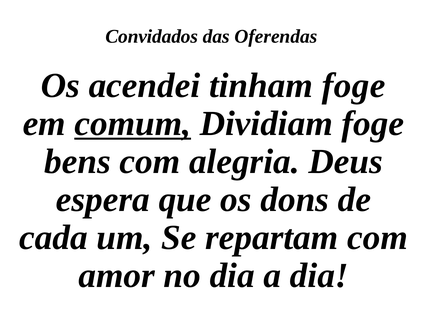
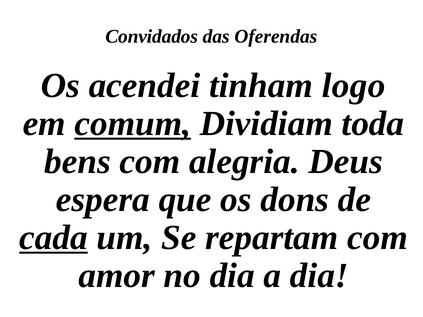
tinham foge: foge -> logo (354, 85)
Dividiam foge: foge -> toda (373, 124)
cada underline: none -> present (54, 238)
